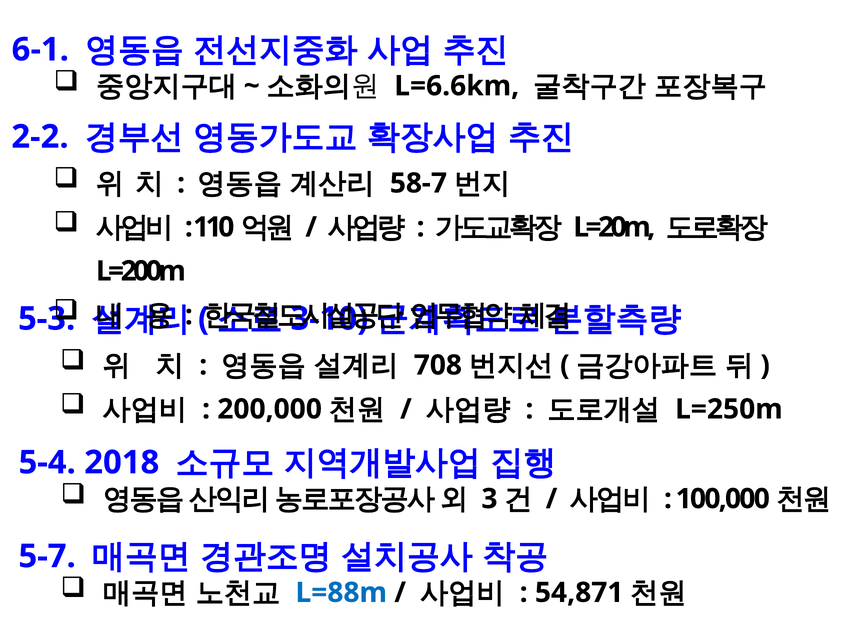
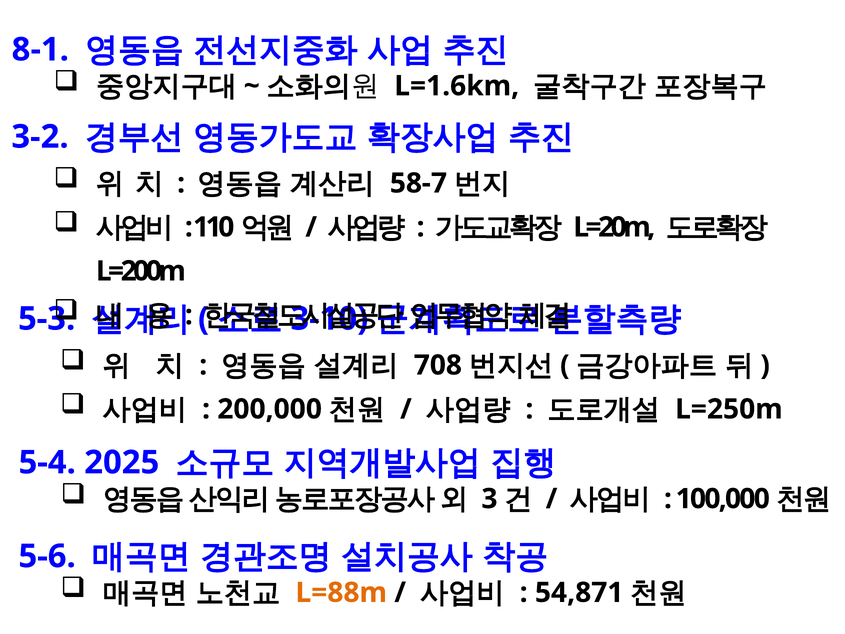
6-1: 6-1 -> 8-1 (40, 50)
L=6.6km: L=6.6km -> L=1.6km (457, 86)
2-2: 2-2 -> 3-2 (40, 137)
2018: 2018 -> 2025 (122, 462)
5-7: 5-7 -> 5-6 (47, 556)
L=88m colour: blue -> orange (341, 592)
